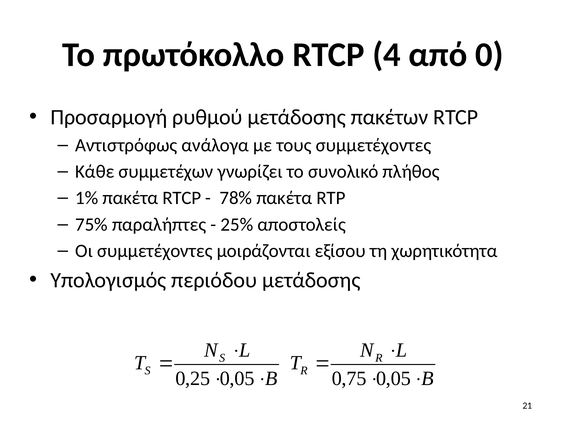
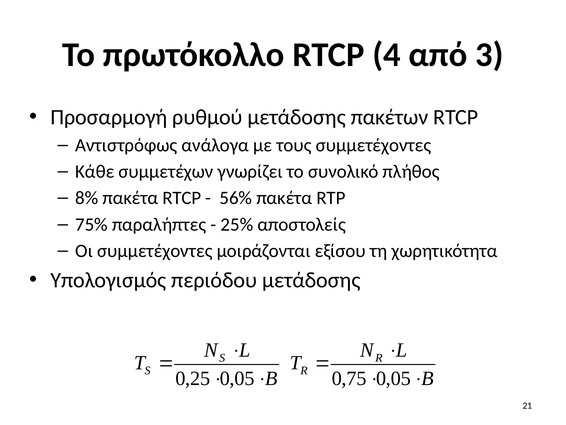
από 0: 0 -> 3 (489, 55)
1%: 1% -> 8% (87, 198)
78%: 78% -> 56% (236, 198)
